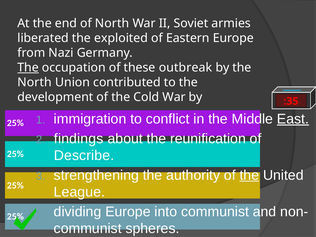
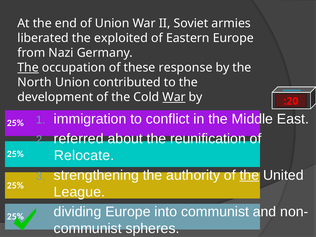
of North: North -> Union (112, 23)
outbreak: outbreak -> response (186, 67)
War underline: none -> present (174, 97)
:35: :35 -> :20 (291, 101)
East underline: present -> none (293, 119)
findings: findings -> referred (79, 139)
Describe: Describe -> Relocate (84, 155)
